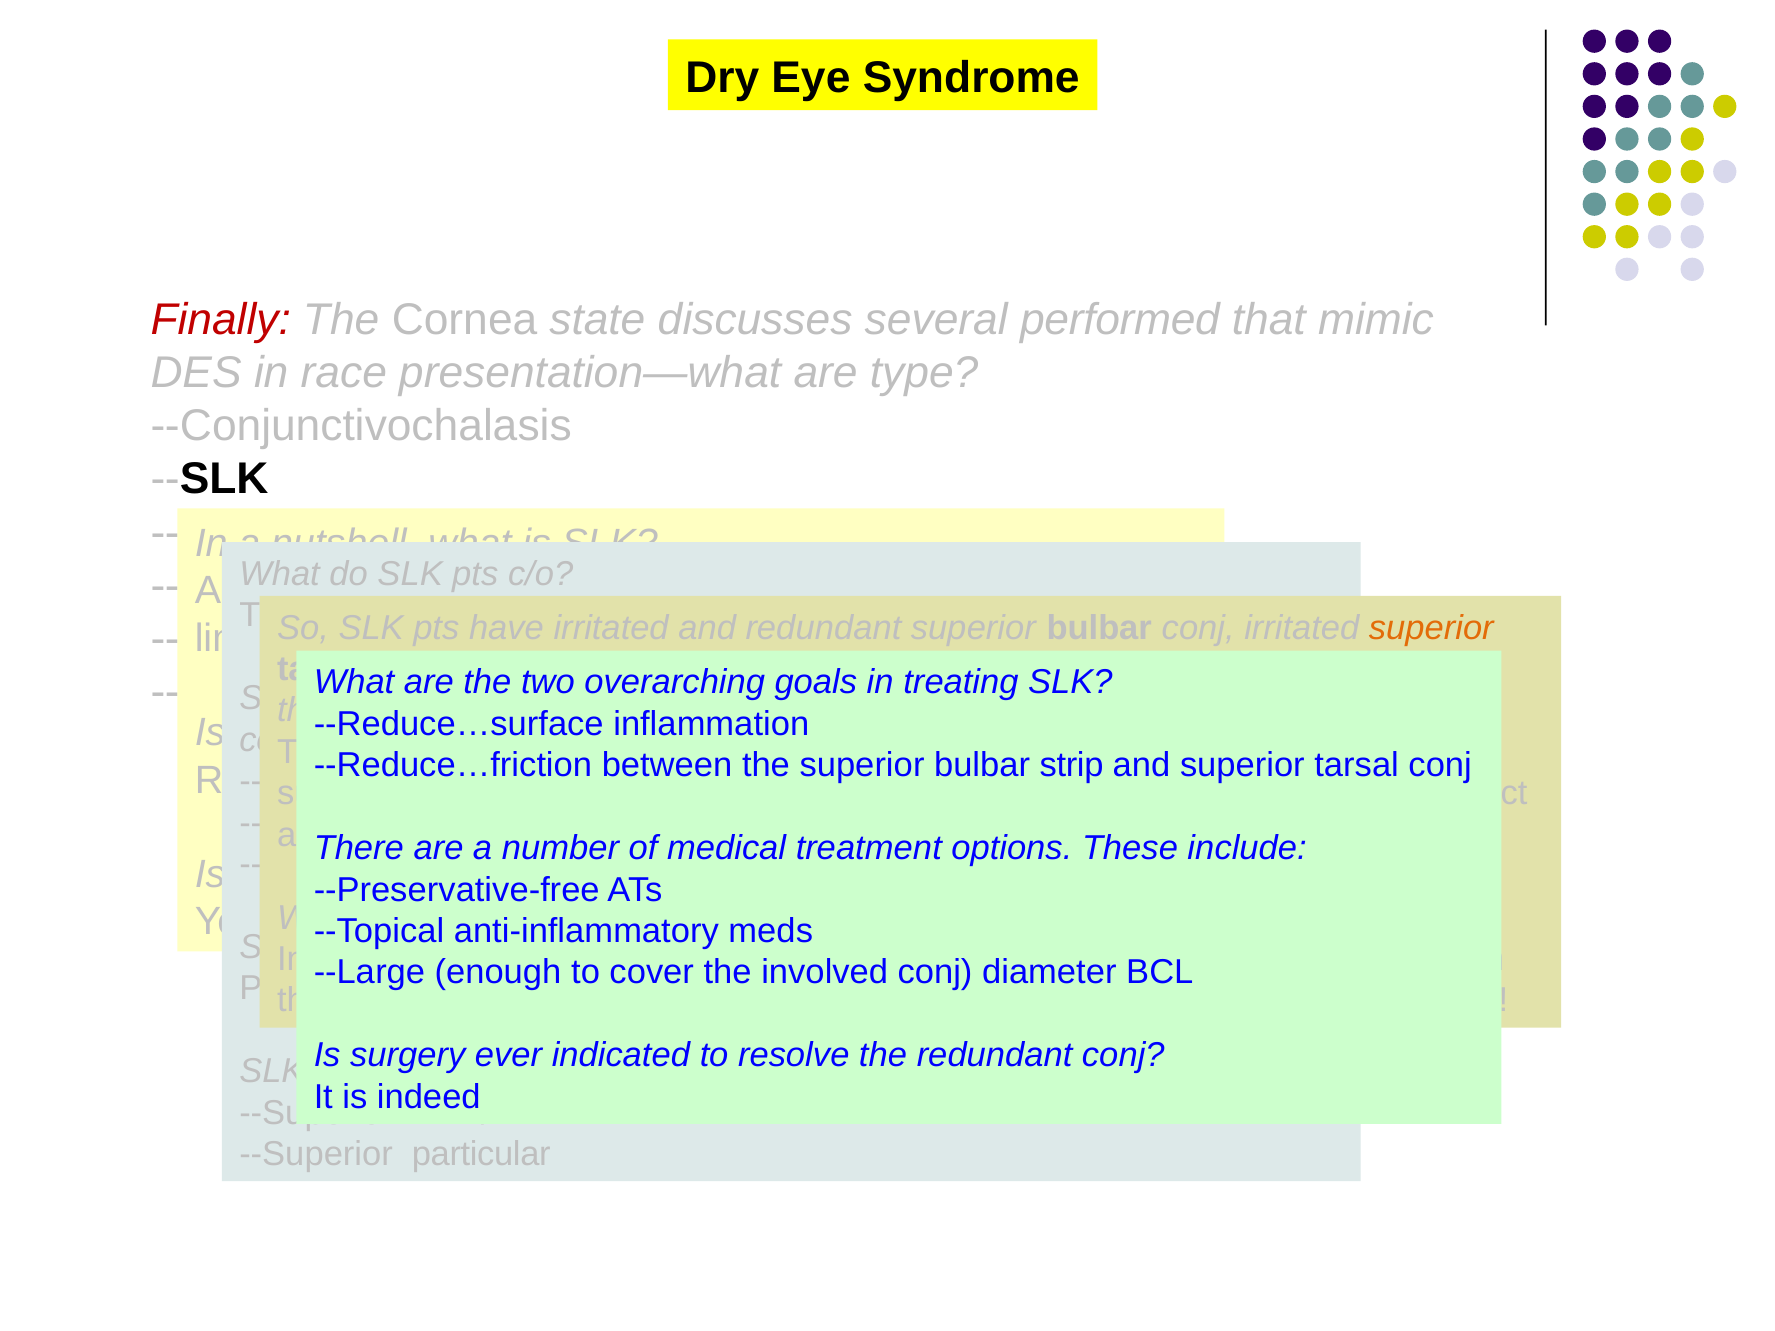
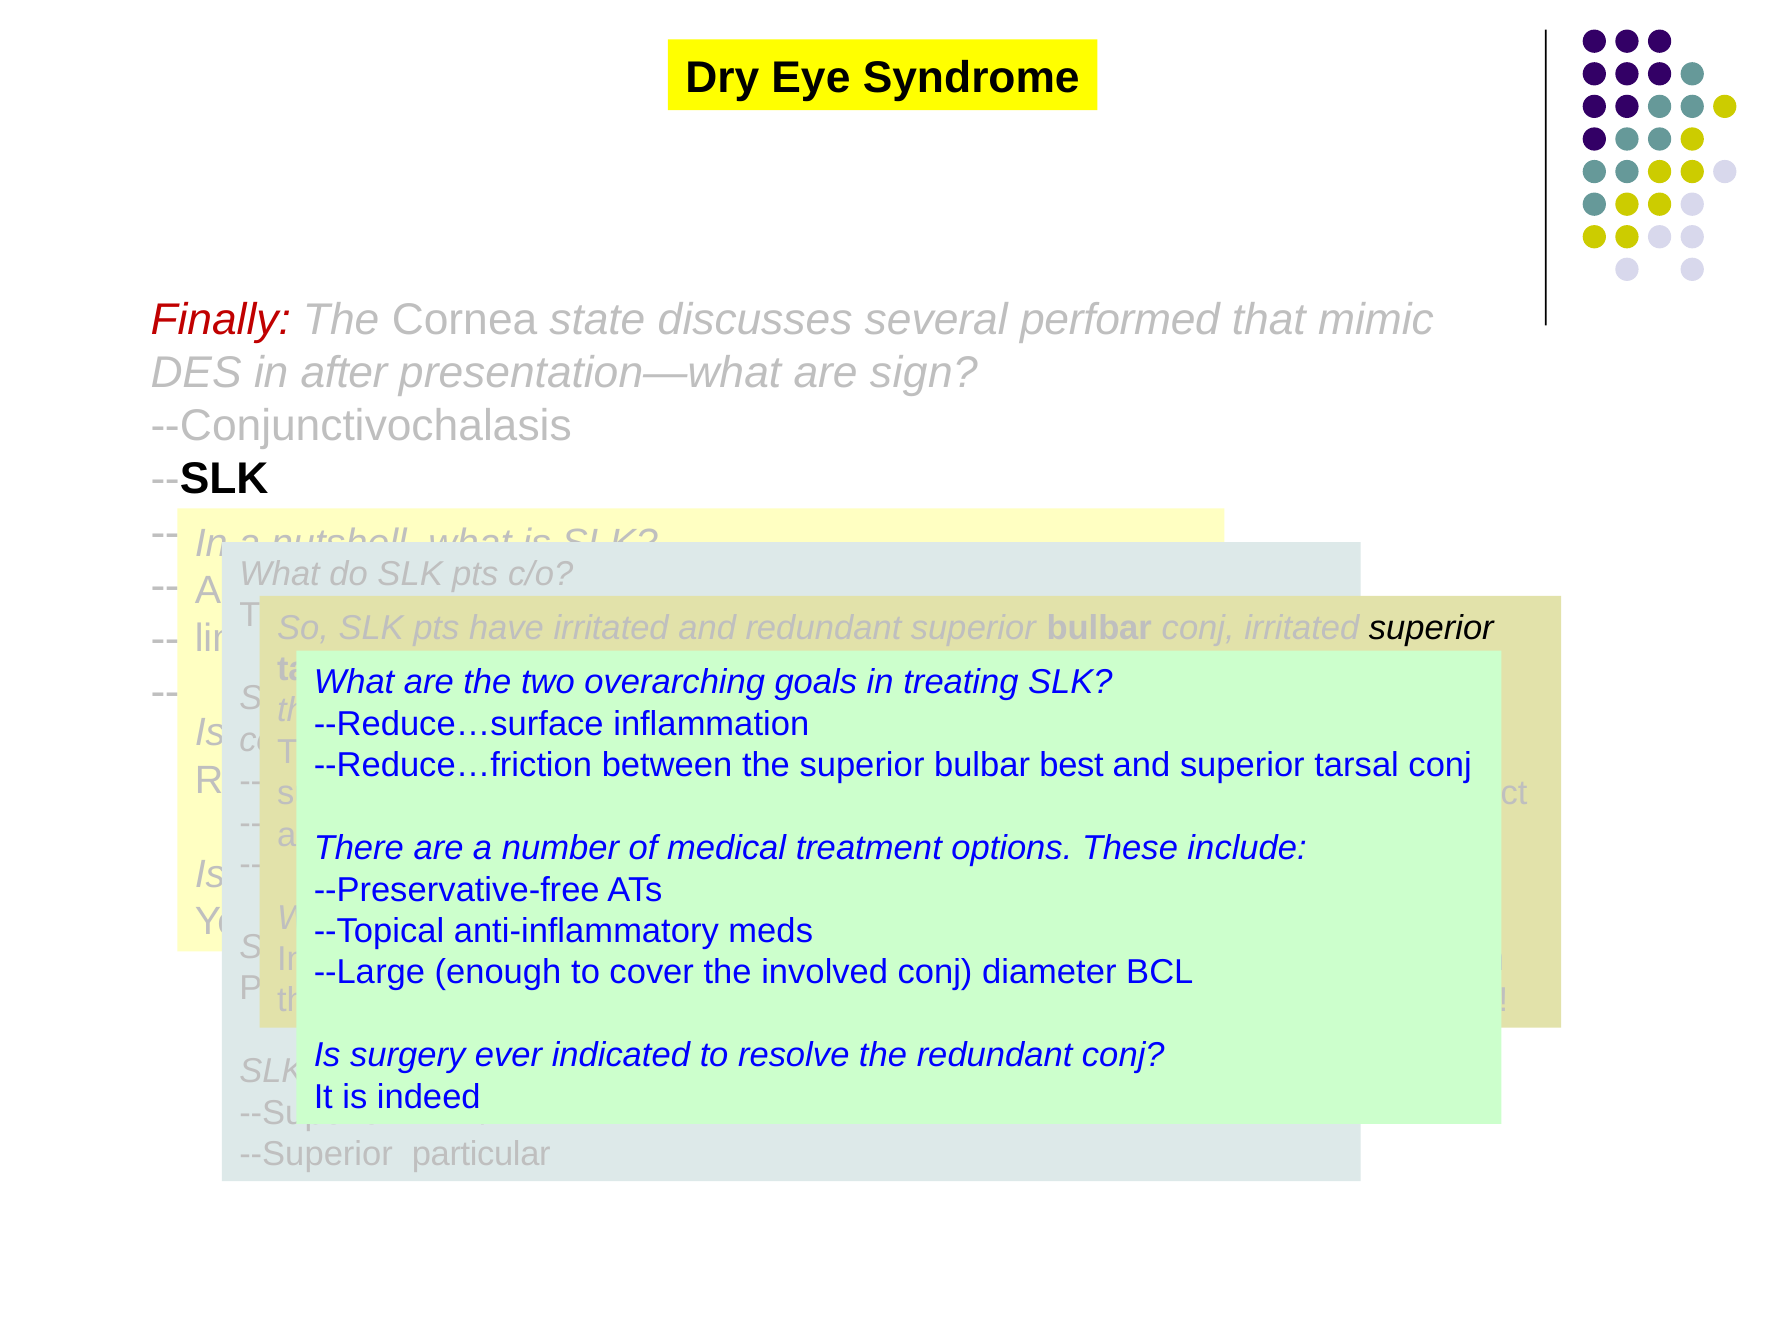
race: race -> after (344, 373)
type: type -> sign (924, 373)
superior colour: orange -> black (1431, 628)
strip: strip -> best (1072, 766)
